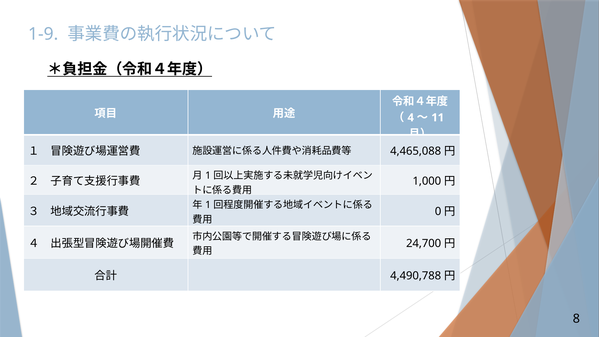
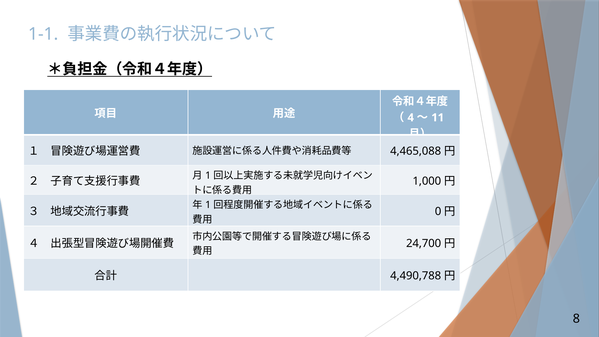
1-9: 1-9 -> 1-1 (43, 34)
